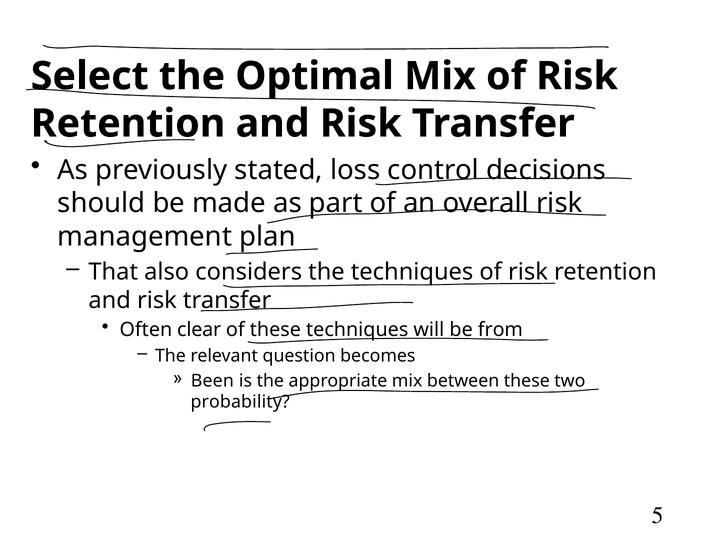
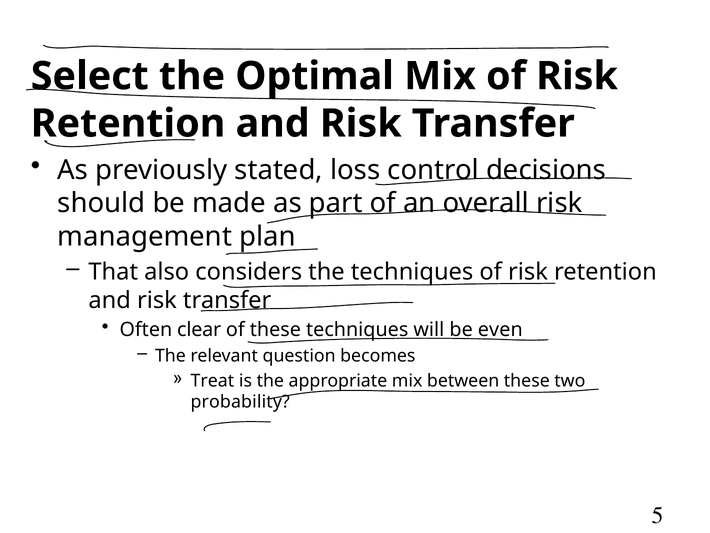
from: from -> even (500, 330)
Been: Been -> Treat (212, 380)
